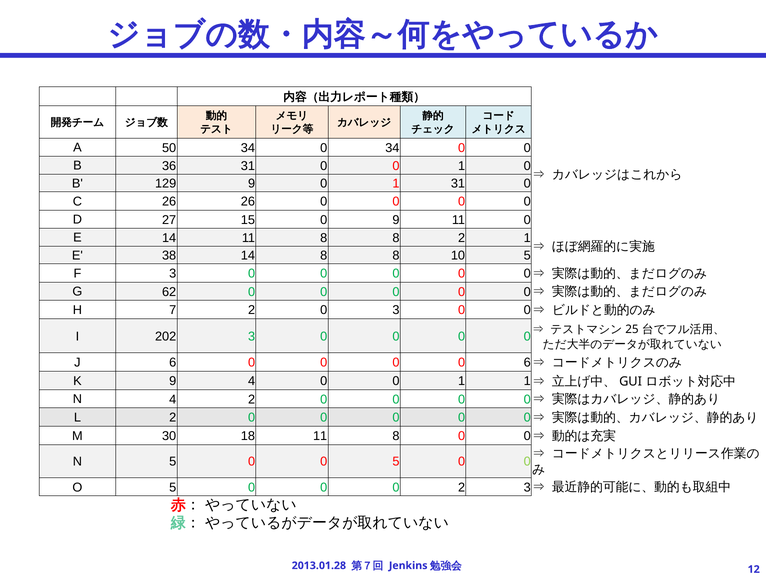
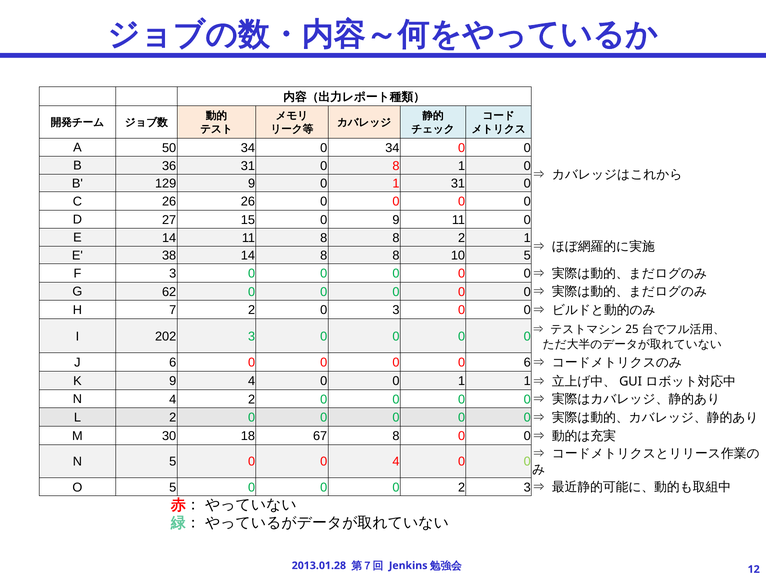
31 0 0: 0 -> 8 (396, 166)
18 11: 11 -> 67 (320, 436)
0 5: 5 -> 4 (396, 461)
